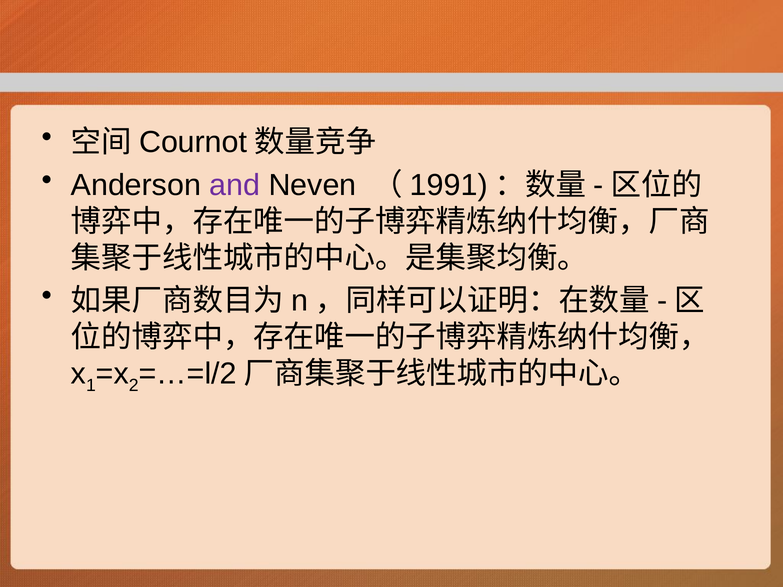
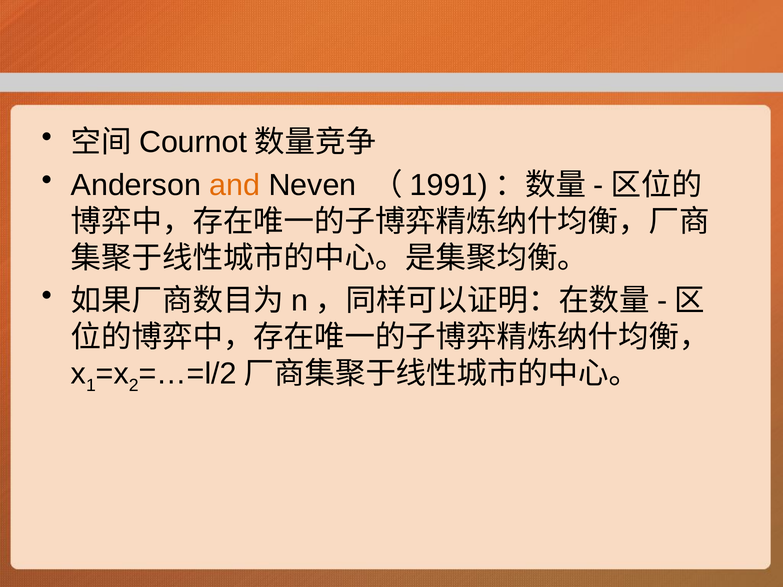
and colour: purple -> orange (235, 185)
